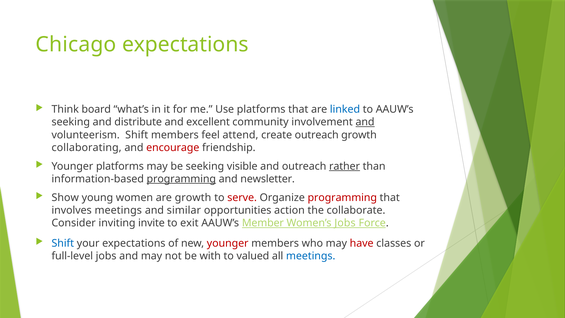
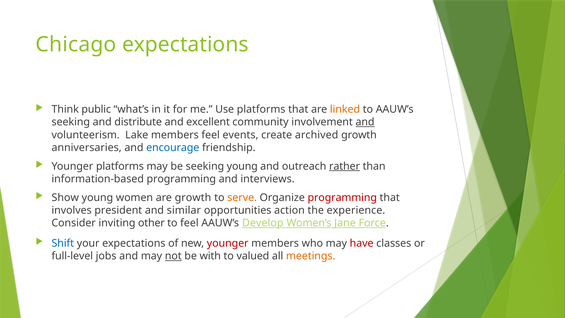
board: board -> public (96, 109)
linked colour: blue -> orange (345, 109)
volunteerism Shift: Shift -> Lake (137, 135)
attend: attend -> events (240, 135)
create outreach: outreach -> archived (317, 135)
collaborating: collaborating -> anniversaries (87, 147)
encourage colour: red -> blue (173, 147)
seeking visible: visible -> young (242, 166)
programming underline: present -> none (181, 179)
newsletter: newsletter -> interviews (268, 179)
serve colour: red -> orange (242, 197)
involves meetings: meetings -> president (118, 210)
collaborate: collaborate -> experience (356, 210)
invite: invite -> other (151, 223)
to exit: exit -> feel (189, 223)
Member: Member -> Develop (263, 223)
Women’s Jobs: Jobs -> Jane (345, 223)
not underline: none -> present (173, 256)
meetings colour: blue -> orange (311, 256)
